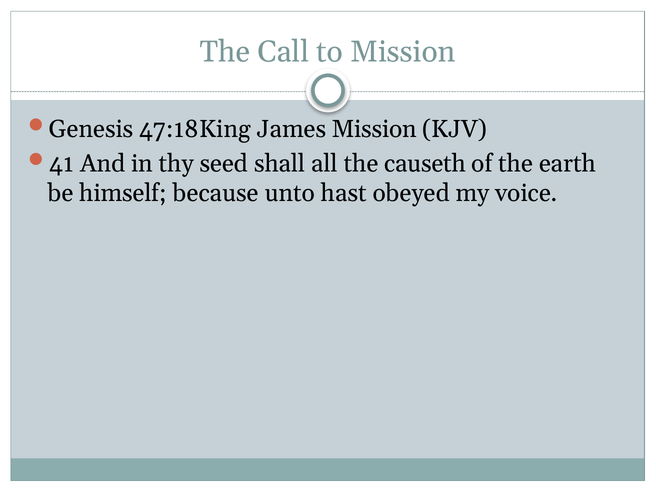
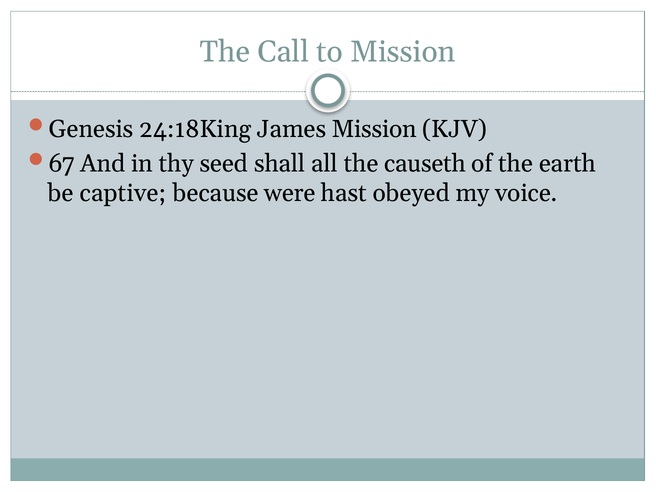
47:18King: 47:18King -> 24:18King (195, 129)
41: 41 -> 67 (62, 164)
himself: himself -> captive (123, 193)
unto: unto -> were (290, 193)
